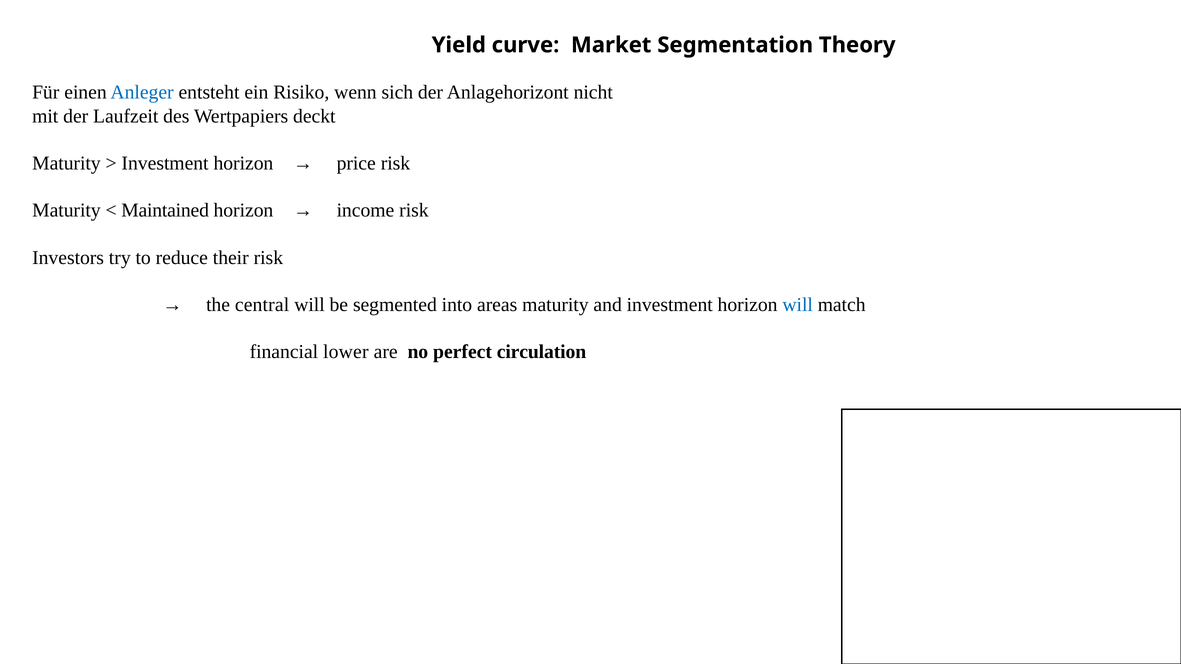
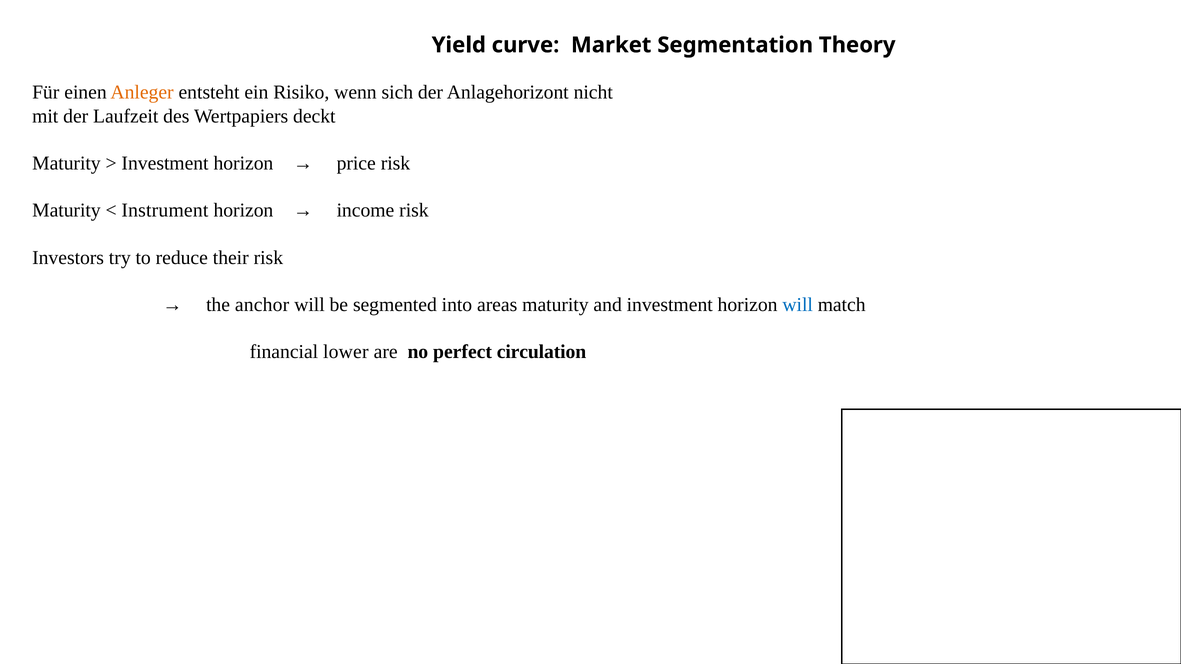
Anleger colour: blue -> orange (142, 92)
Maintained: Maintained -> Instrument (165, 211)
central: central -> anchor (262, 305)
